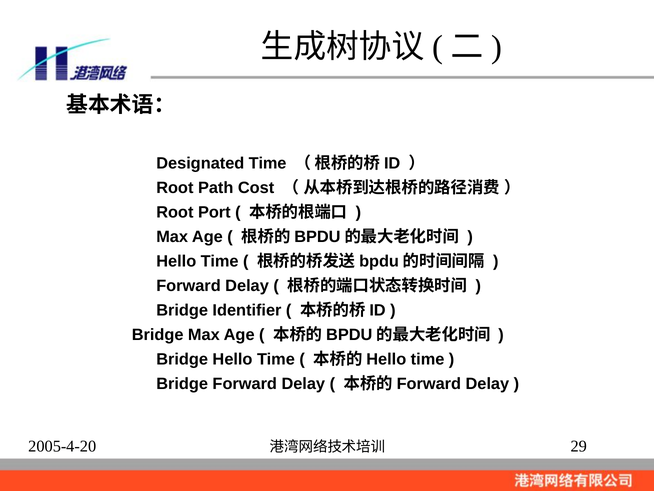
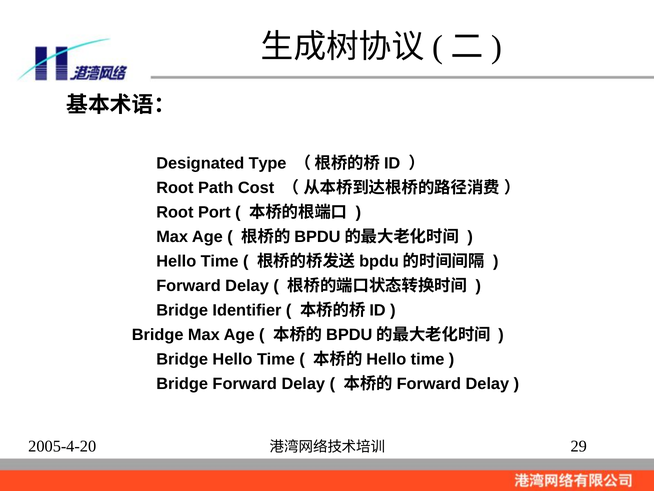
Designated Time: Time -> Type (268, 163)
